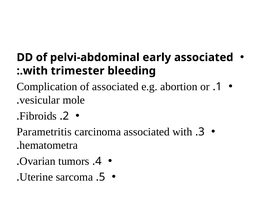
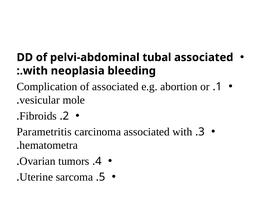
early: early -> tubal (157, 57)
trimester: trimester -> neoplasia (78, 71)
